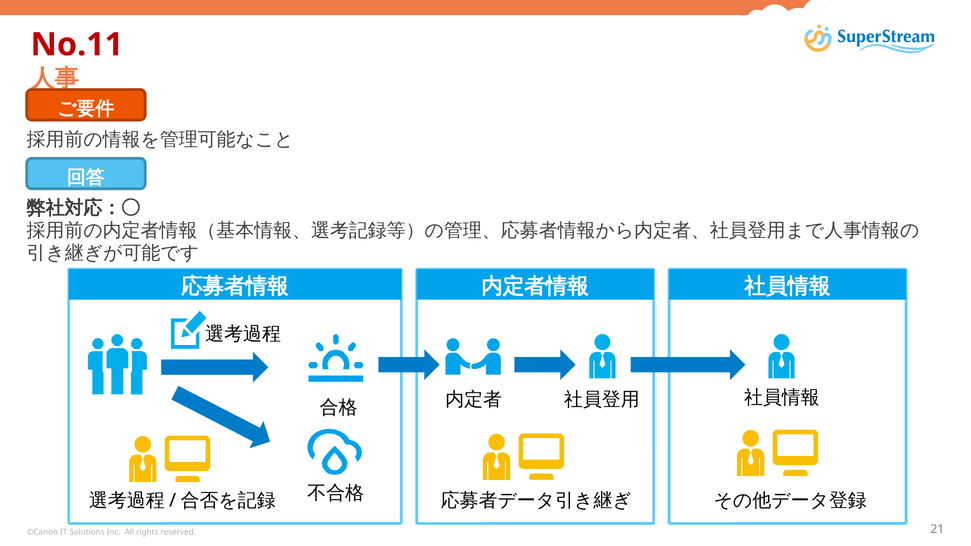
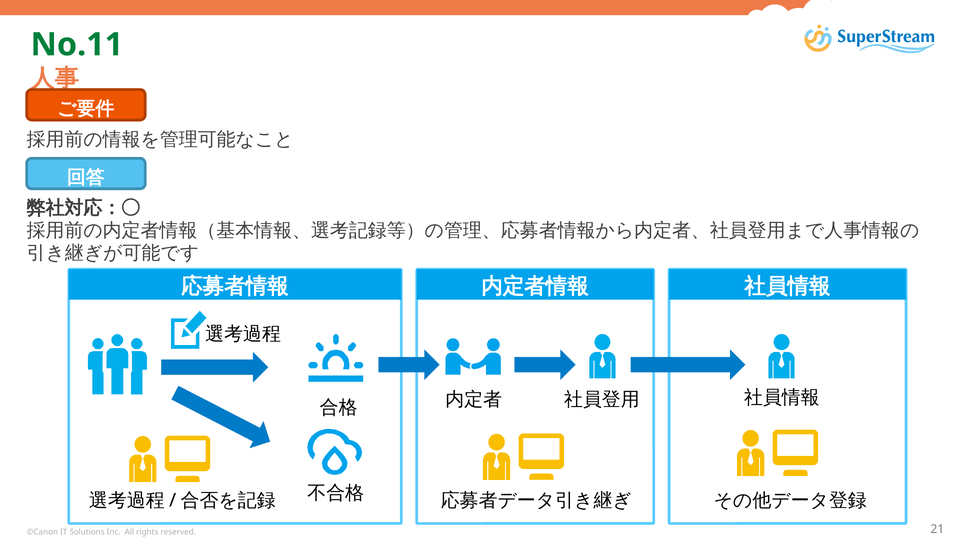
No.11 colour: red -> green (77, 45)
